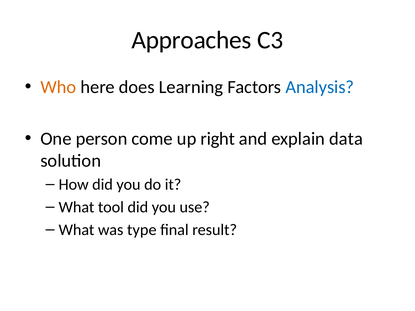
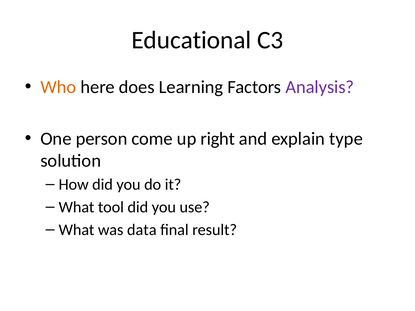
Approaches: Approaches -> Educational (191, 40)
Analysis colour: blue -> purple (320, 87)
data: data -> type (346, 139)
type: type -> data (142, 230)
